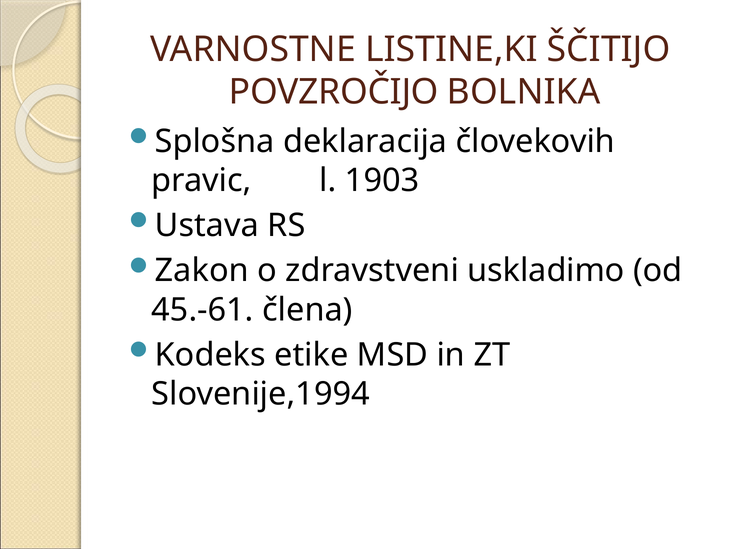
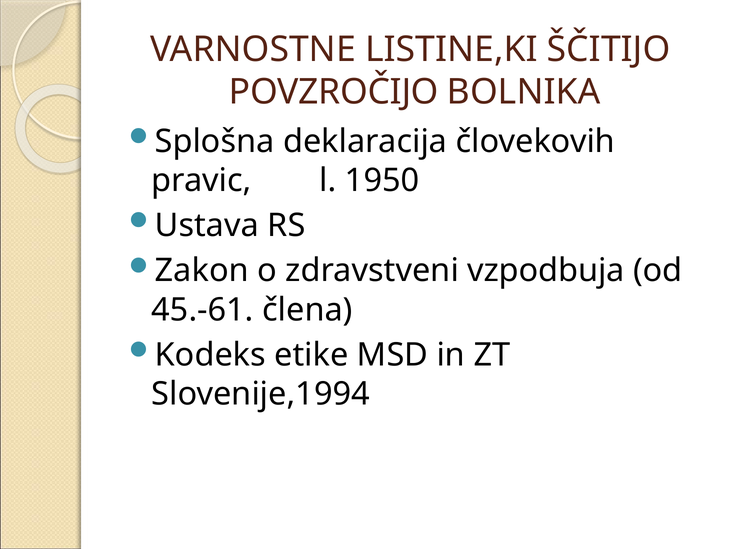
1903: 1903 -> 1950 (382, 180)
uskladimo: uskladimo -> vzpodbuja (546, 271)
